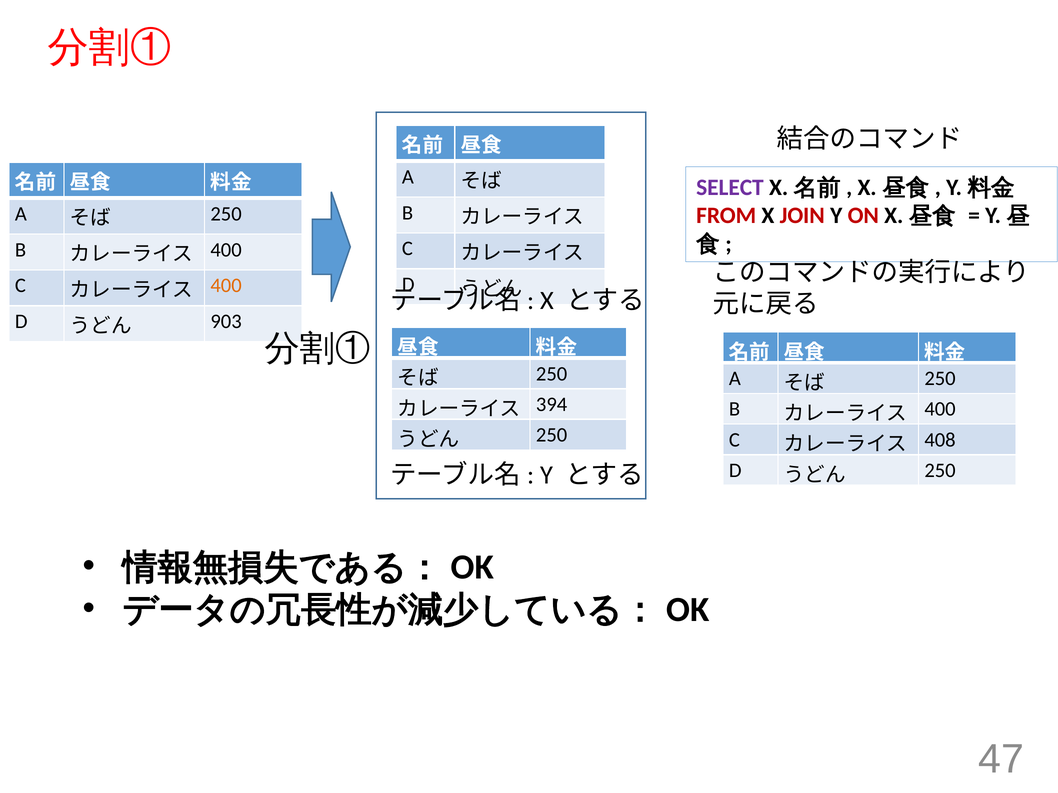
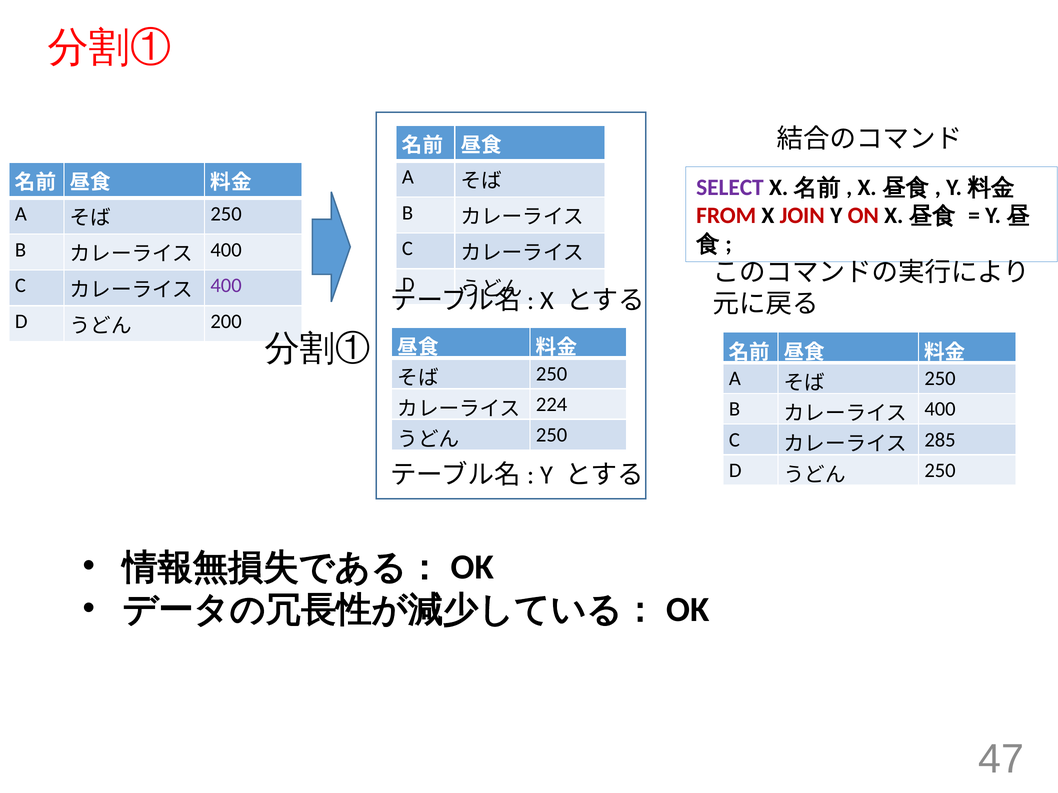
400 colour: orange -> purple (226, 286)
903: 903 -> 200 (226, 322)
394: 394 -> 224 (552, 405)
408: 408 -> 285 (940, 440)
